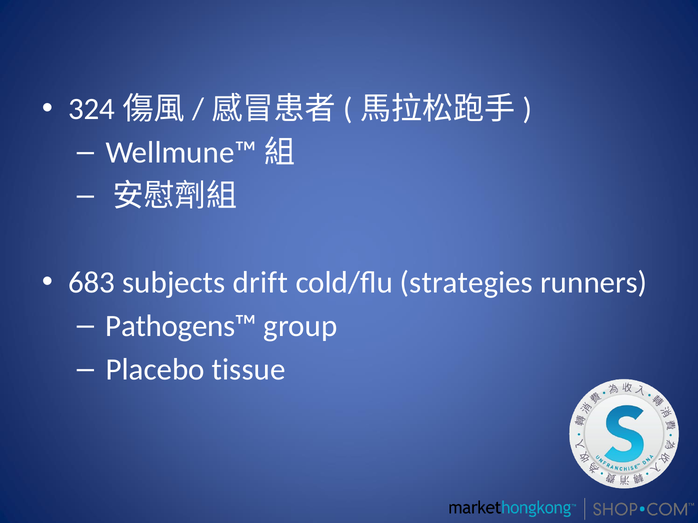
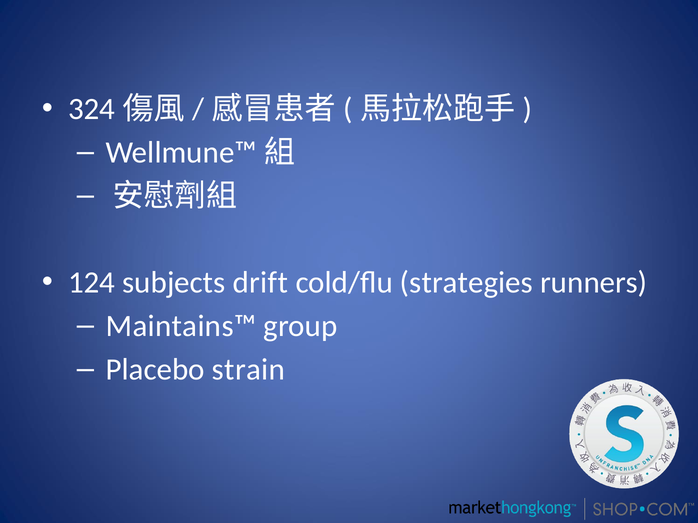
683: 683 -> 124 (92, 283)
Pathogens™: Pathogens™ -> Maintains™ (181, 326)
tissue: tissue -> strain (249, 370)
